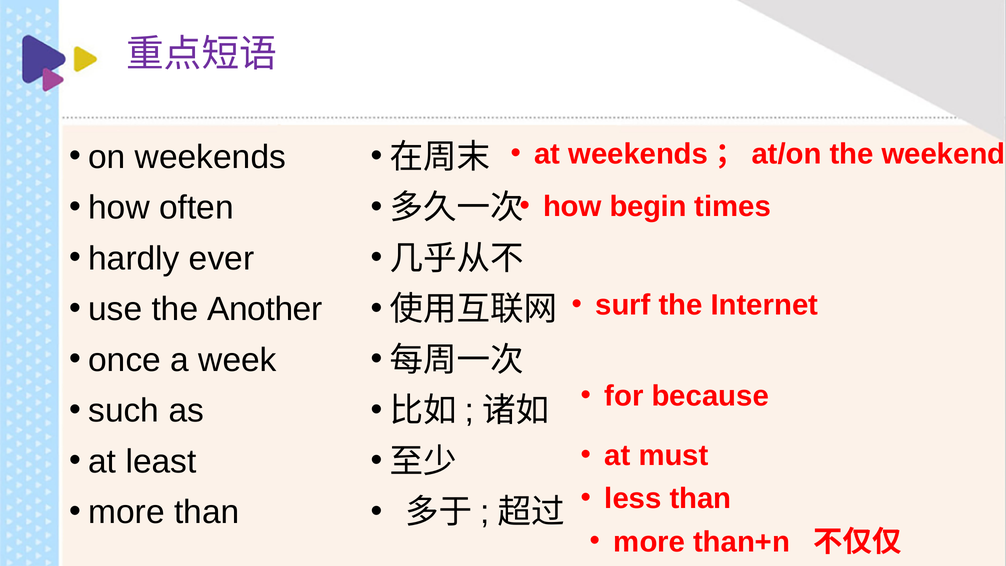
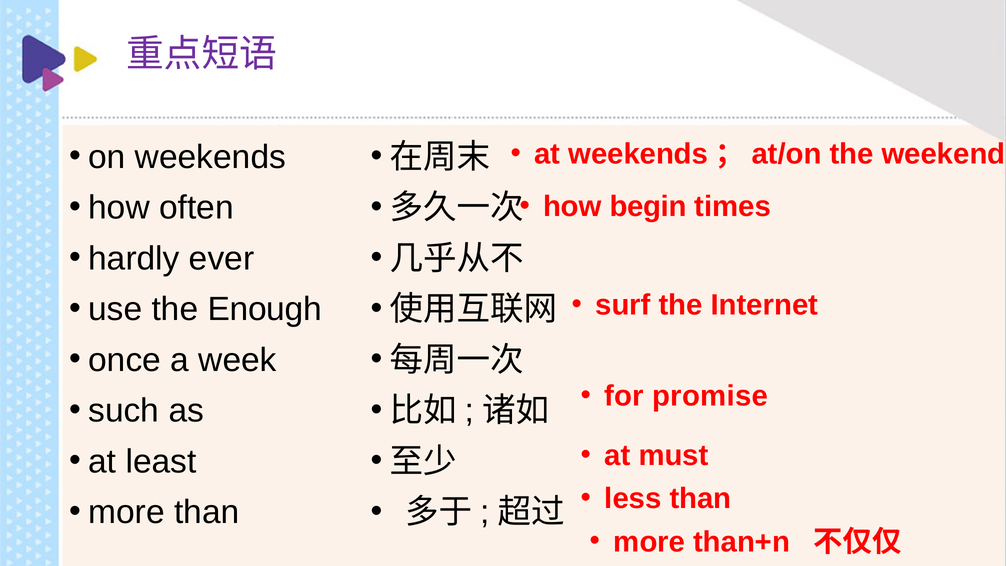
Another: Another -> Enough (265, 309)
because: because -> promise (710, 396)
